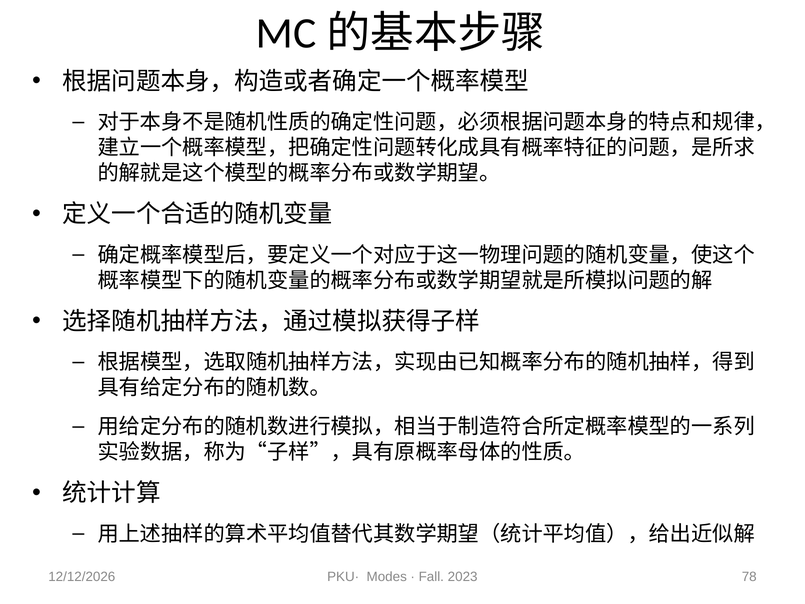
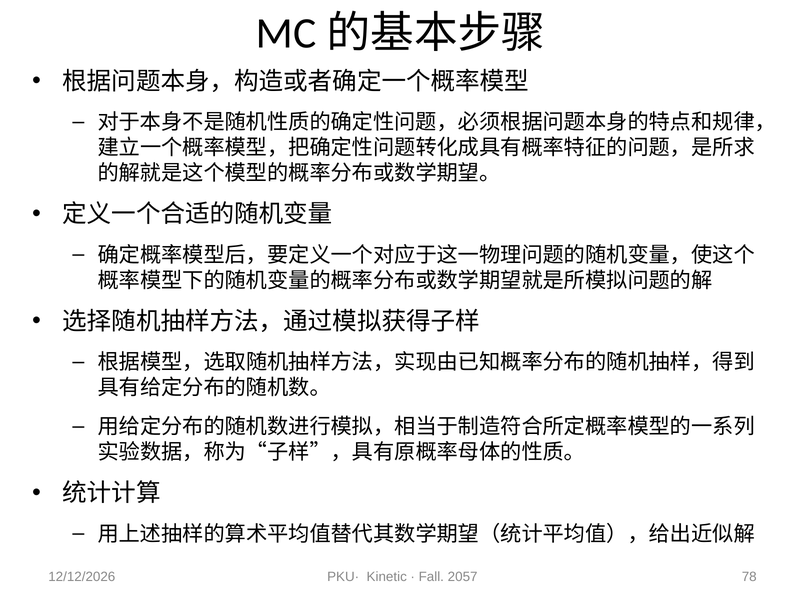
Modes: Modes -> Kinetic (387, 577)
2023: 2023 -> 2057 (463, 577)
